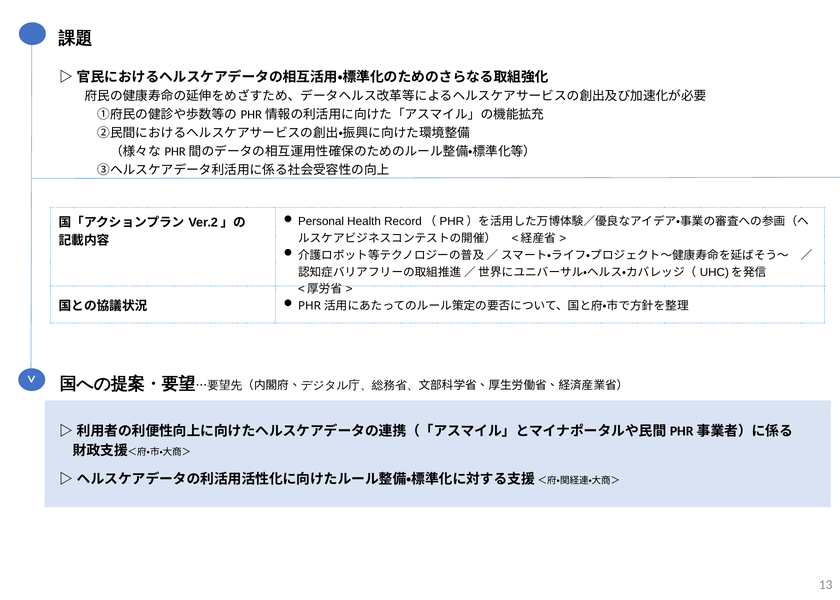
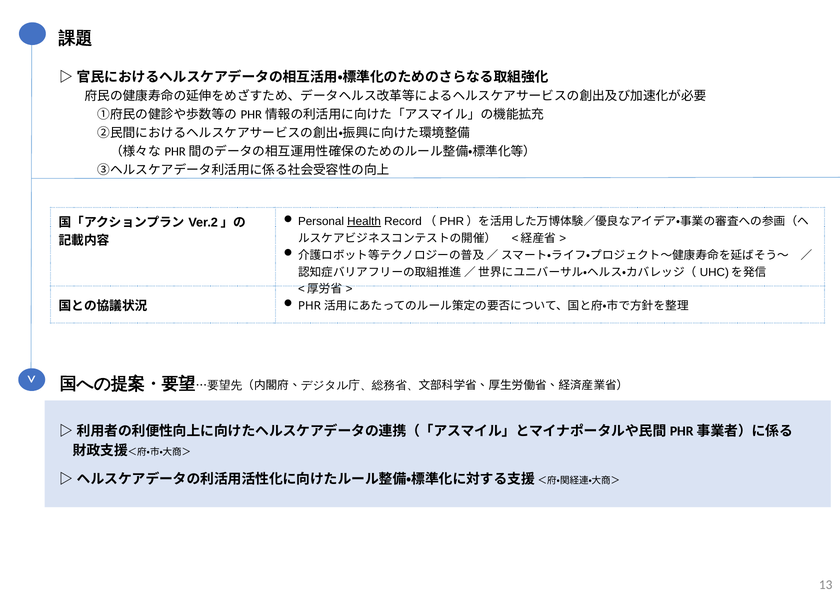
Health underline: none -> present (364, 222)
